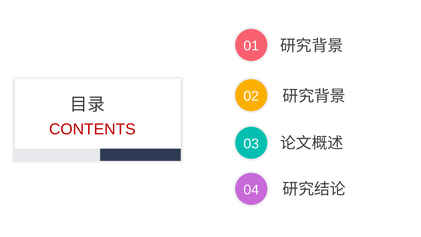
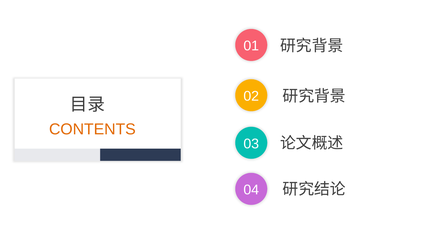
CONTENTS colour: red -> orange (92, 129)
